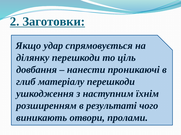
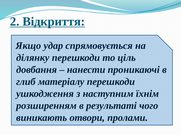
Заготовки: Заготовки -> Відкриття (54, 22)
